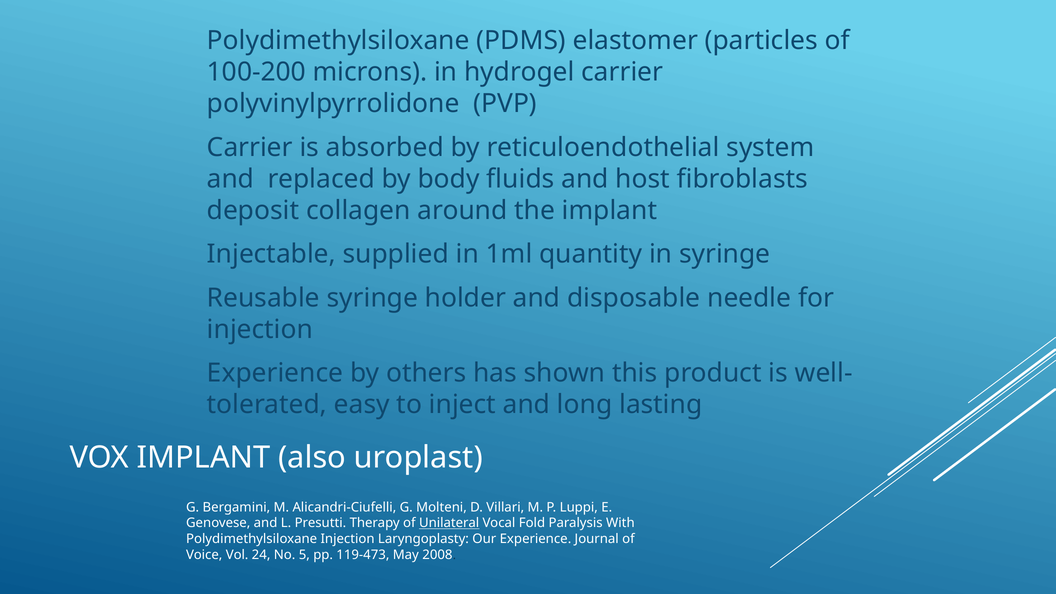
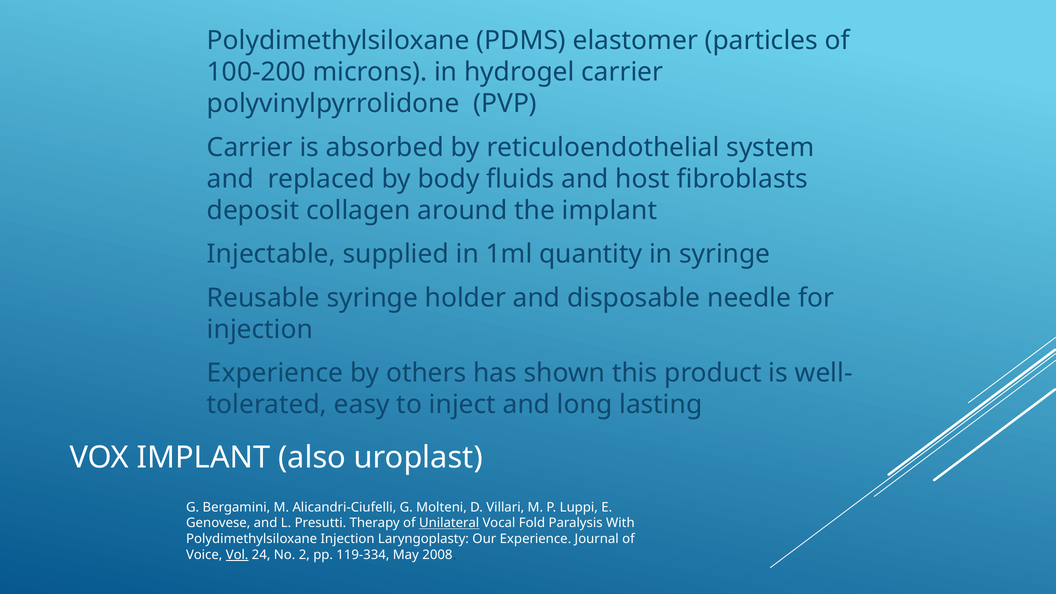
Vol underline: none -> present (237, 555)
5: 5 -> 2 (304, 555)
119-473: 119-473 -> 119-334 (363, 555)
